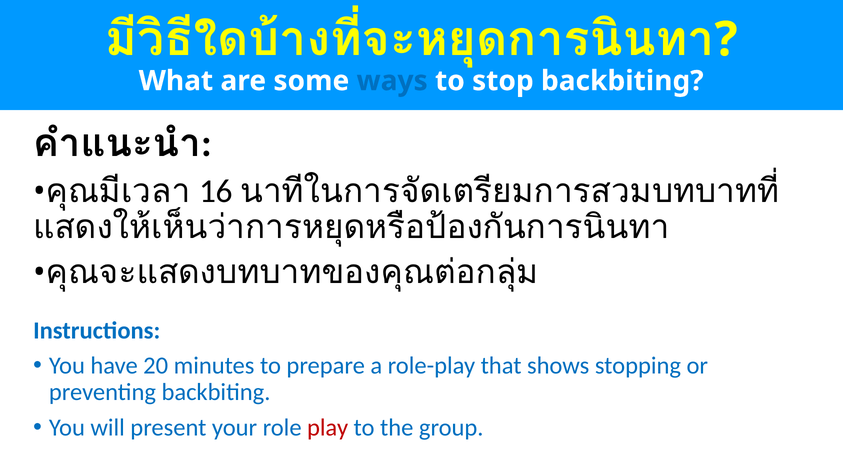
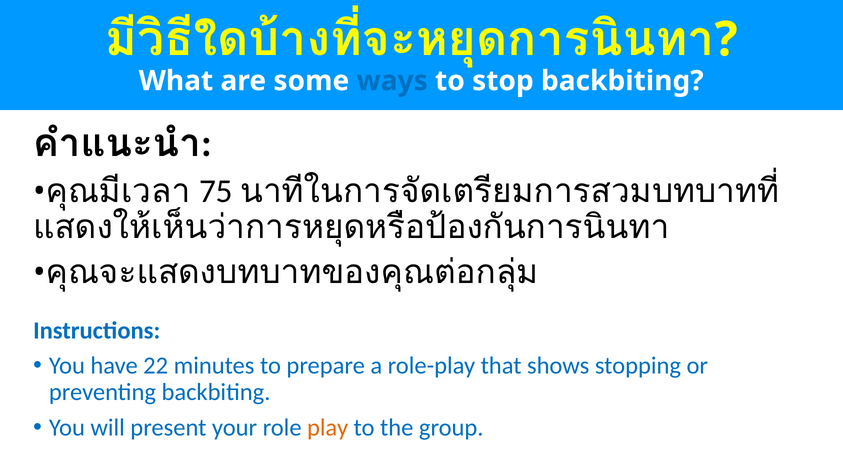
16: 16 -> 75 (216, 191)
20: 20 -> 22 (156, 366)
play colour: red -> orange (328, 428)
